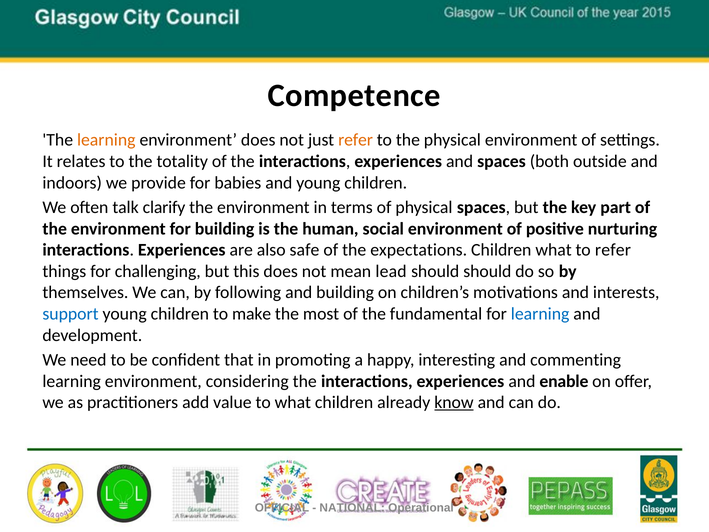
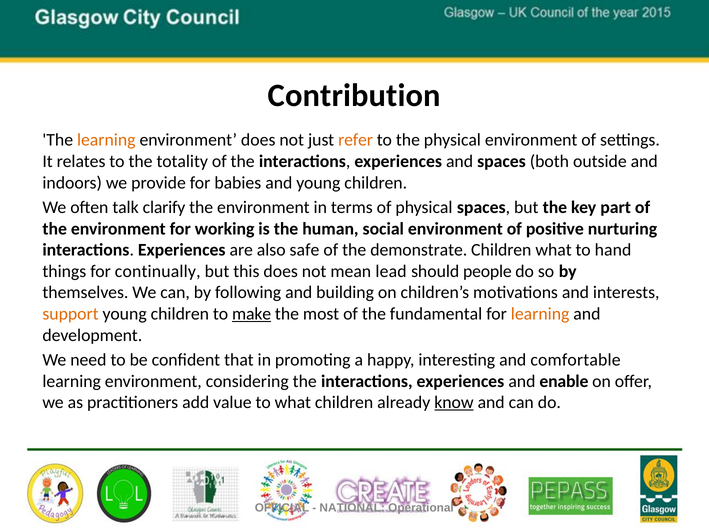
Competence: Competence -> Contribution (354, 95)
for building: building -> working (225, 229)
expectations: expectations -> demonstrate (419, 250)
to refer: refer -> hand (613, 250)
challenging: challenging -> continually (158, 271)
should should: should -> people (487, 271)
support colour: blue -> orange (71, 314)
make underline: none -> present (252, 314)
learning colour: blue -> orange (540, 314)
commenting: commenting -> comfortable (576, 360)
